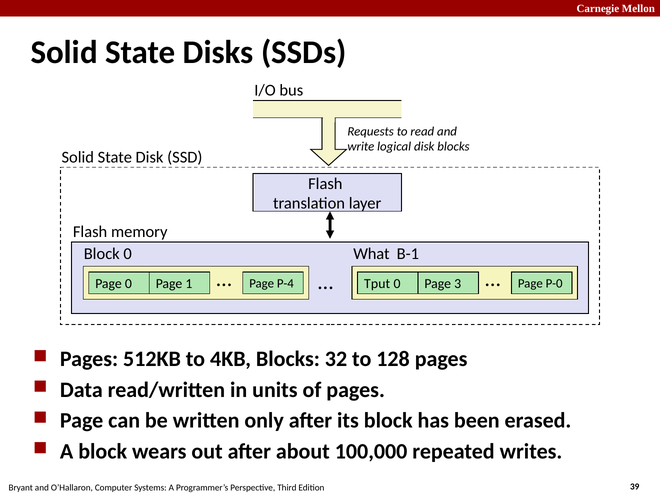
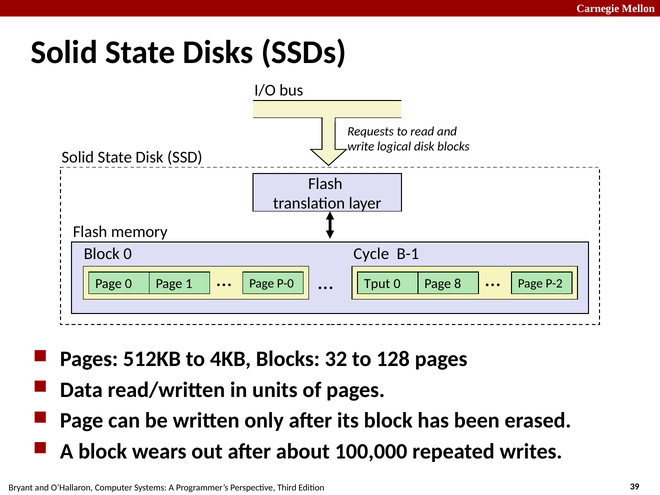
What: What -> Cycle (371, 254)
3: 3 -> 8 (458, 284)
P-0: P-0 -> P-2 (554, 284)
P-4: P-4 -> P-0 (285, 284)
